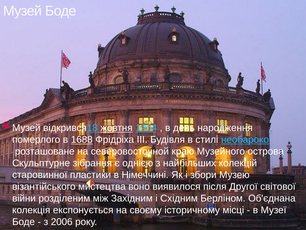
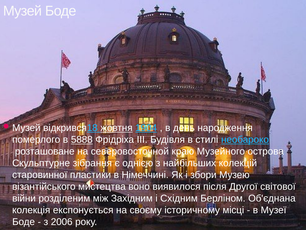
1688: 1688 -> 5888 (82, 139)
